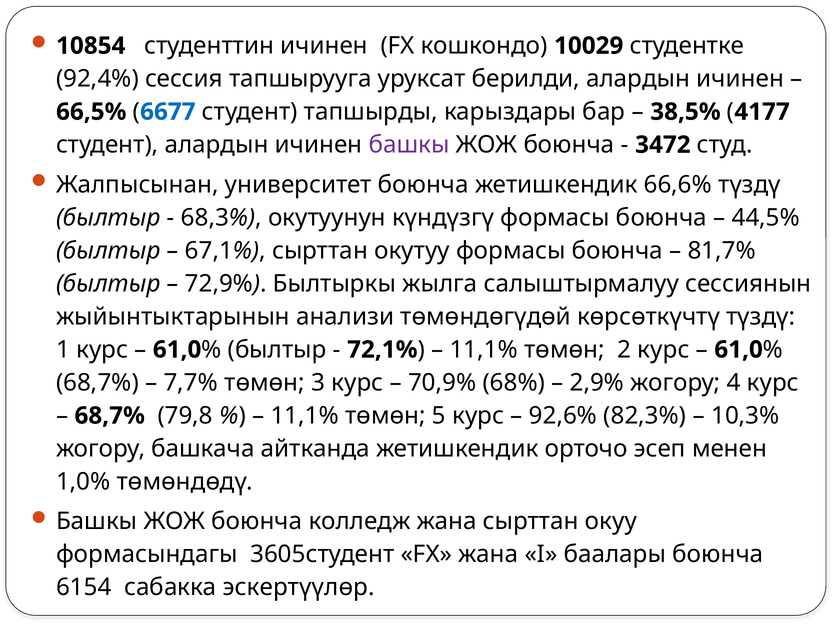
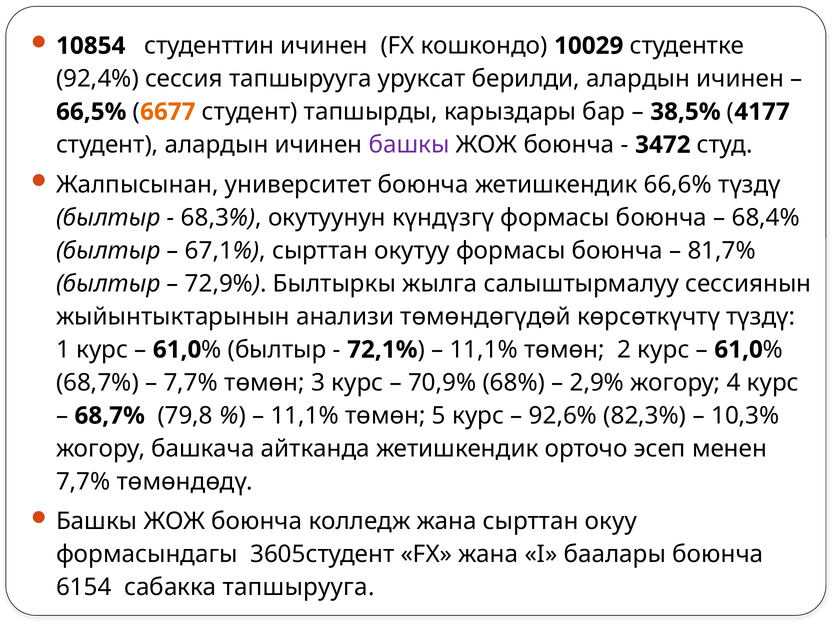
6677 colour: blue -> orange (168, 112)
44,5%: 44,5% -> 68,4% (766, 218)
1,0%: 1,0% -> 7,7% (83, 482)
сабакка эскертүүлөр: эскертүүлөр -> тапшырууга (299, 587)
